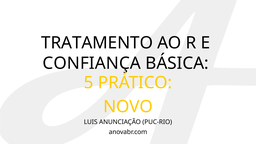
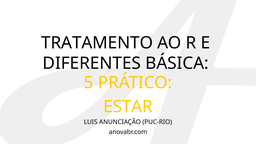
CONFIANÇA: CONFIANÇA -> DIFERENTES (92, 63)
NOVO: NOVO -> ESTAR (128, 107)
